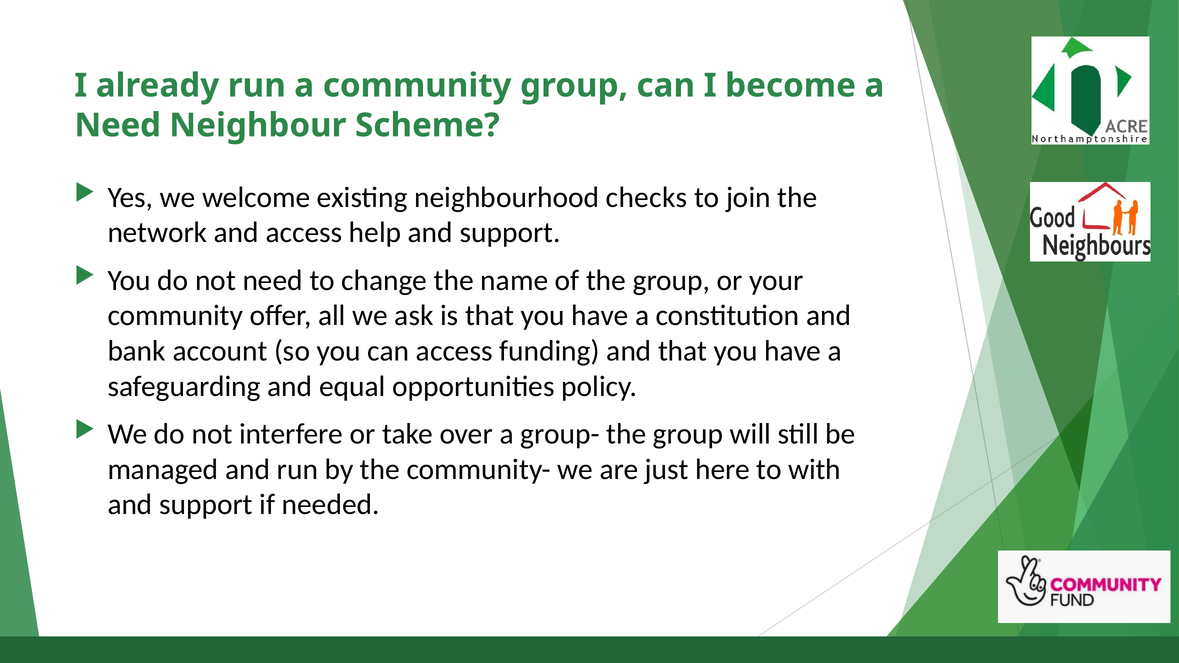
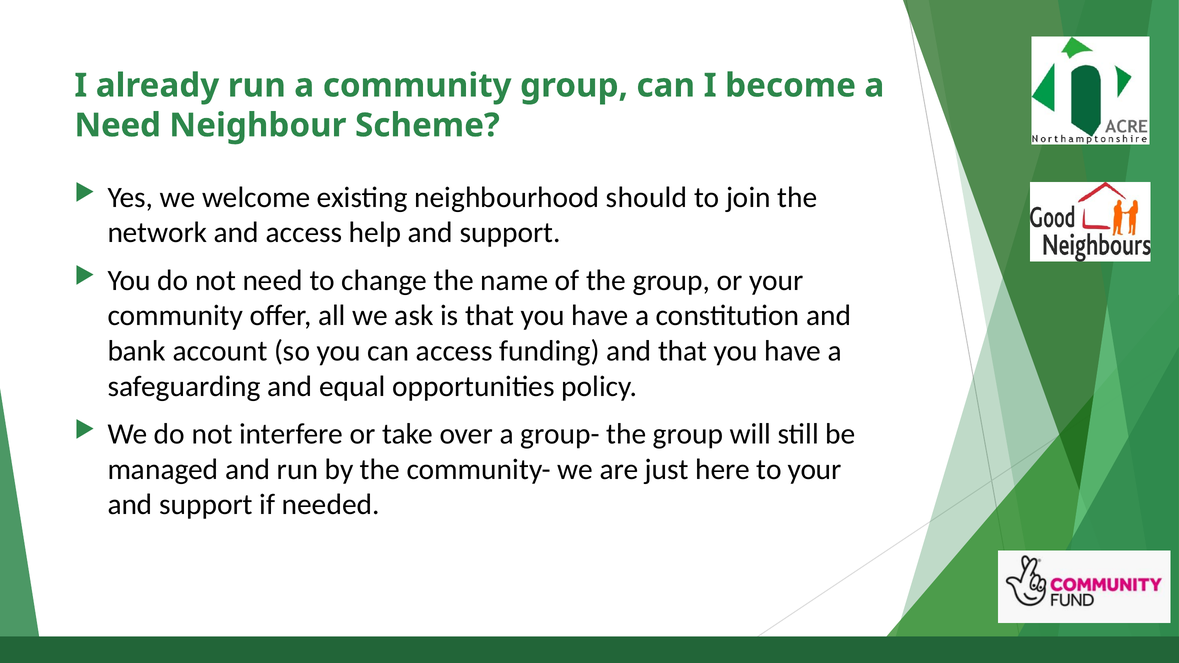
checks: checks -> should (647, 197)
to with: with -> your (815, 470)
